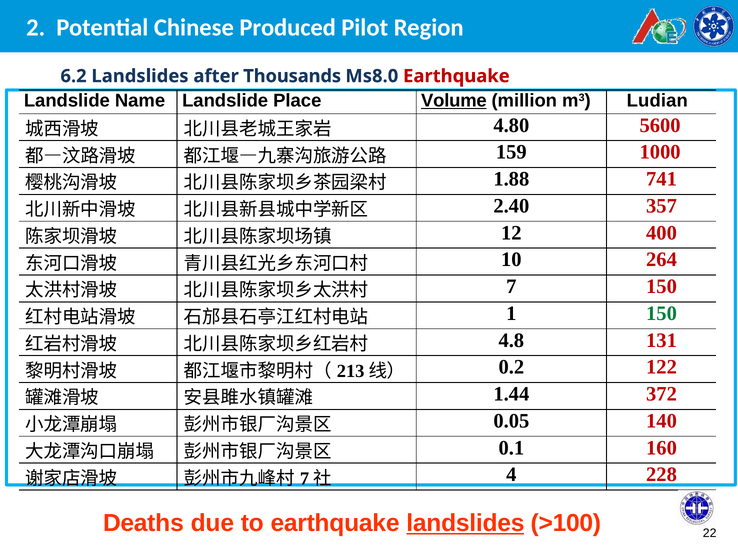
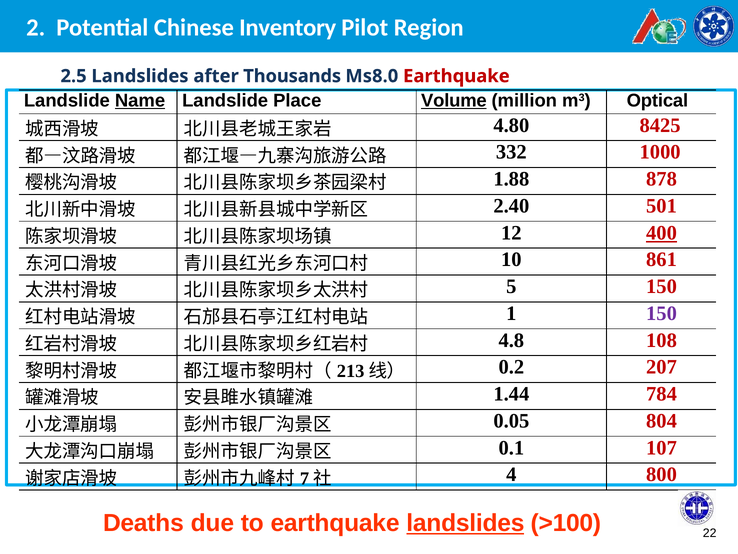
Produced: Produced -> Inventory (288, 28)
6.2: 6.2 -> 2.5 (74, 76)
Name underline: none -> present (140, 101)
Ludian: Ludian -> Optical (657, 101)
5600: 5600 -> 8425 (660, 125)
159: 159 -> 332 (511, 152)
741: 741 -> 878 (661, 179)
357: 357 -> 501 (661, 206)
400 underline: none -> present (661, 233)
264: 264 -> 861 (661, 259)
7: 7 -> 5 (511, 286)
150 colour: green -> purple (661, 313)
131: 131 -> 108 (661, 340)
122: 122 -> 207 (661, 367)
372: 372 -> 784 (661, 394)
140: 140 -> 804 (661, 421)
160: 160 -> 107 (661, 447)
228: 228 -> 800 (661, 474)
